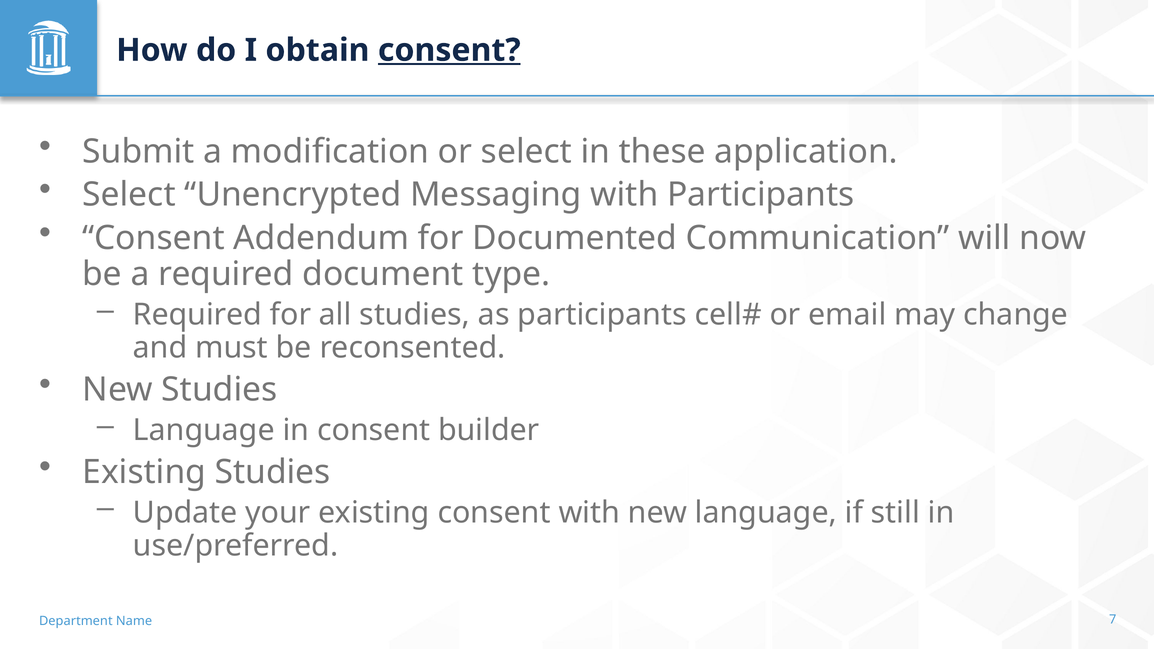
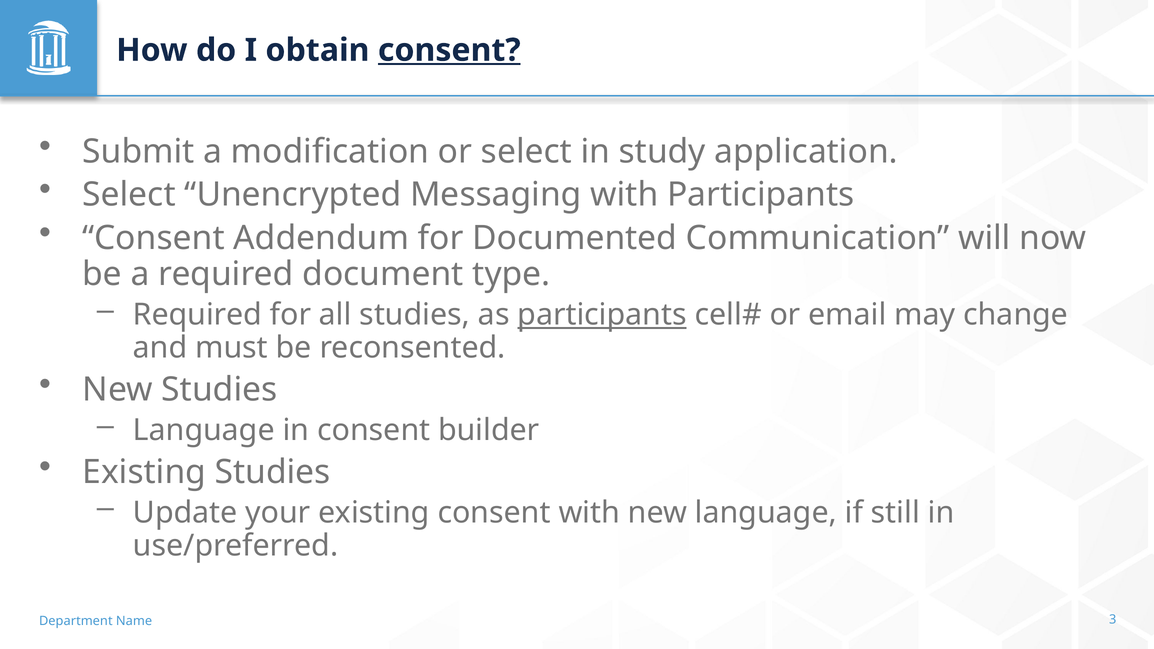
these: these -> study (662, 152)
participants underline: none -> present (602, 315)
7: 7 -> 3 (1113, 620)
